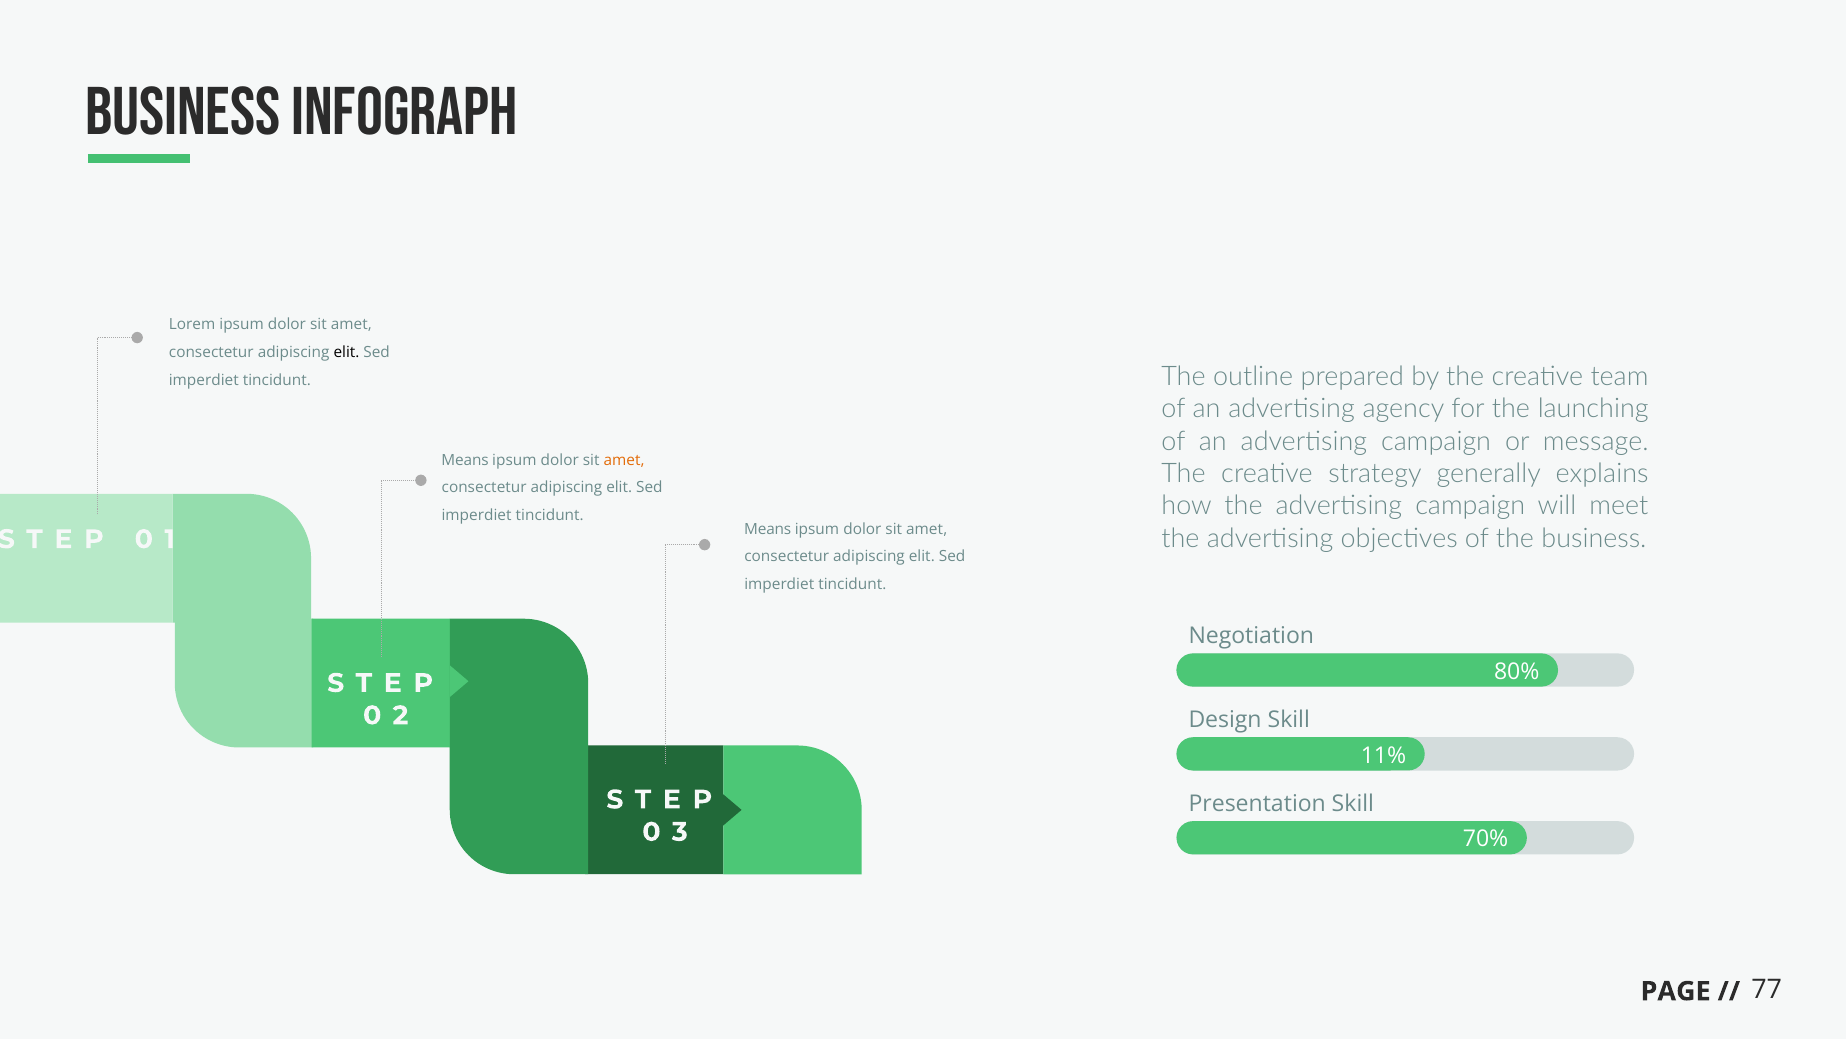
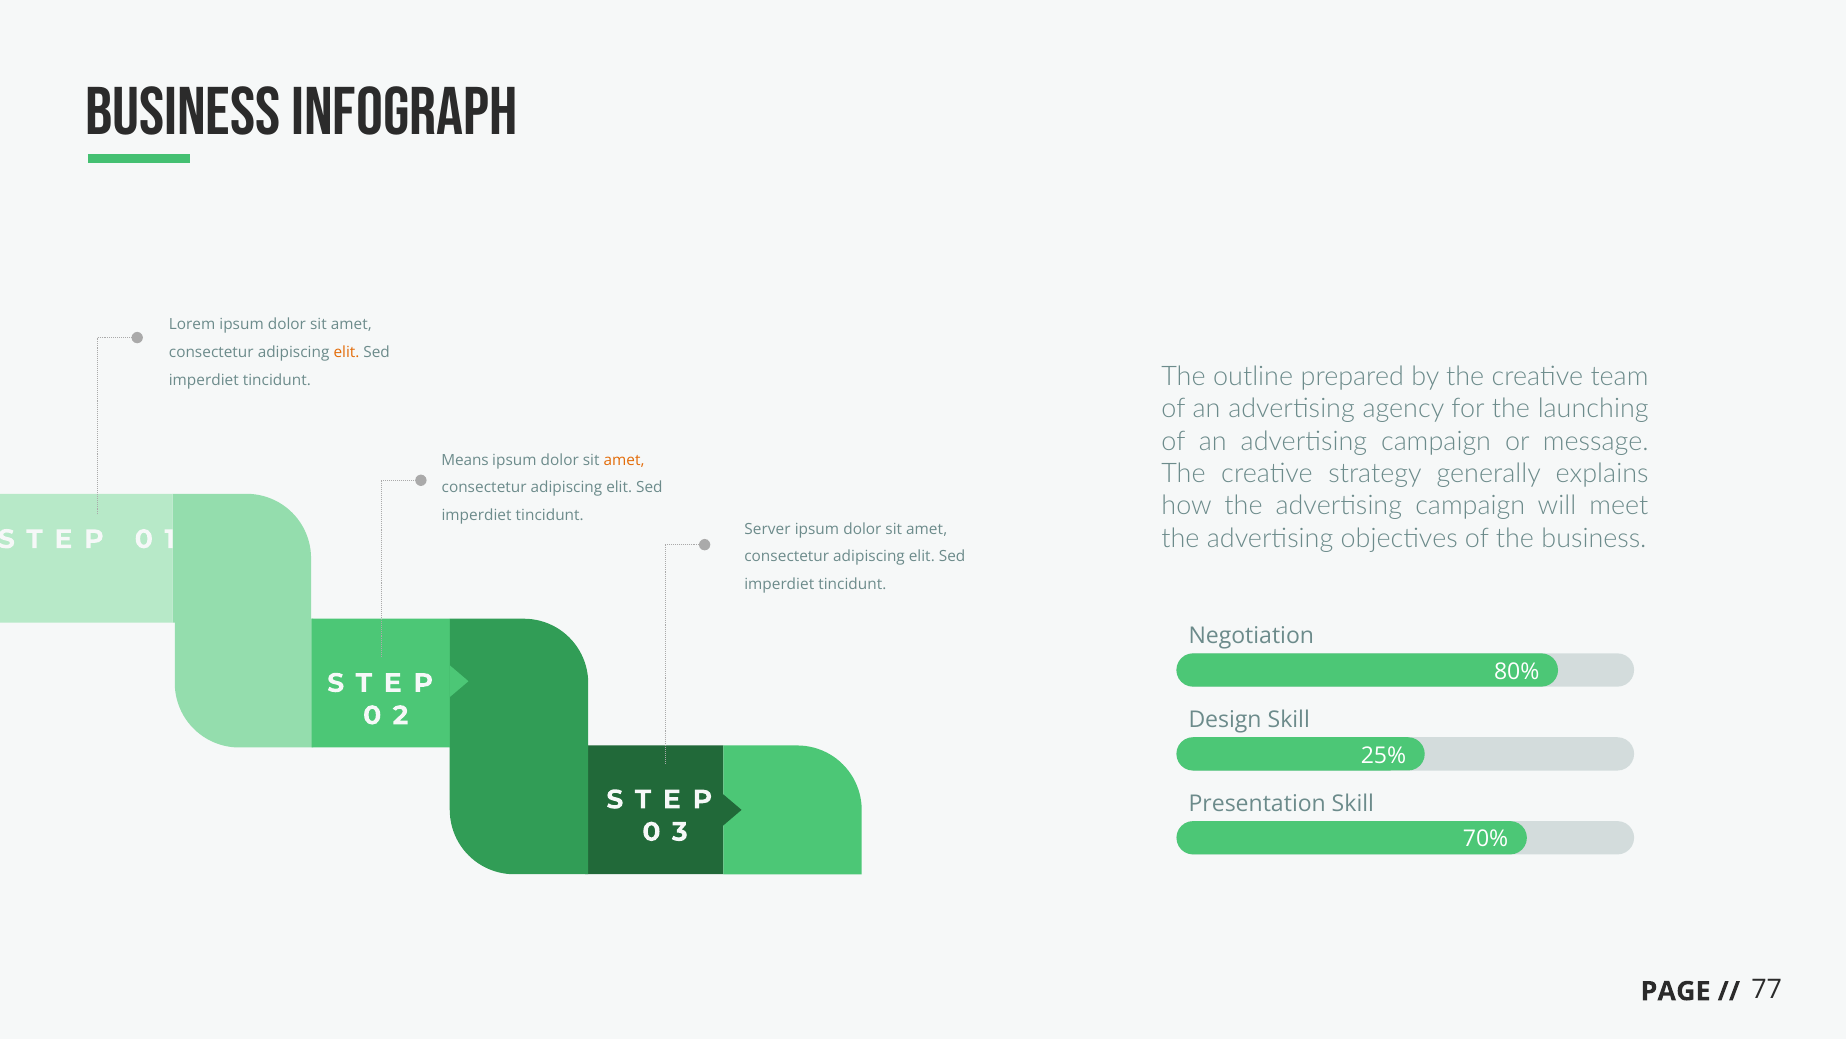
elit colour: black -> orange (346, 352)
Means: Means -> Server (768, 529)
11%: 11% -> 25% (1383, 755)
